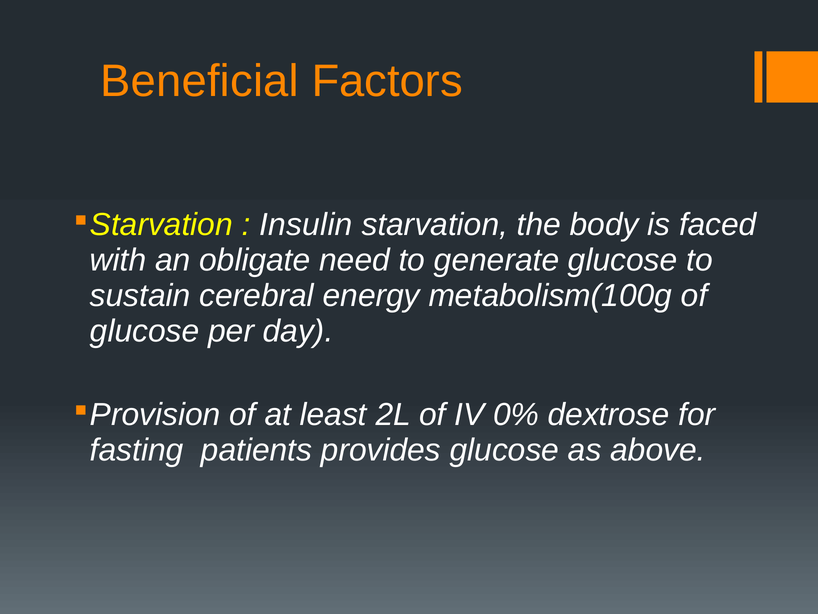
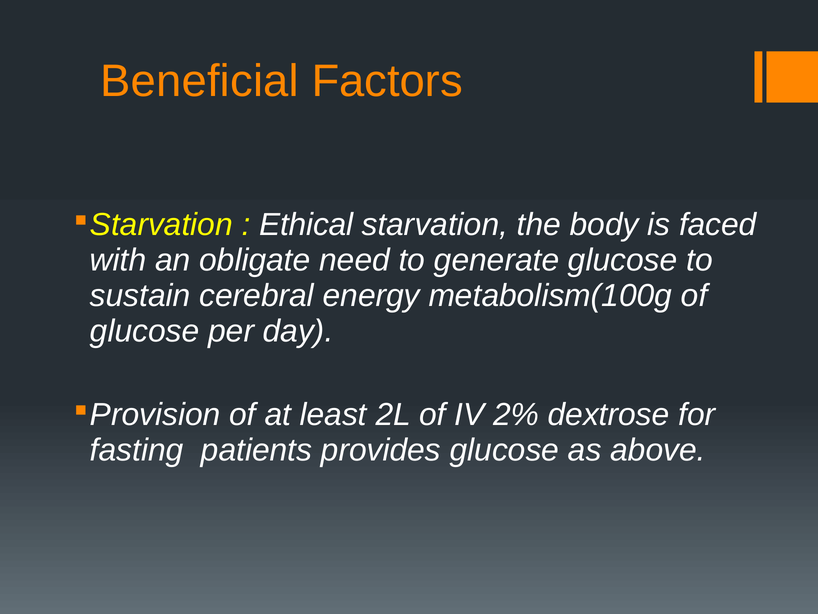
Insulin: Insulin -> Ethical (306, 224)
0%: 0% -> 2% (516, 415)
